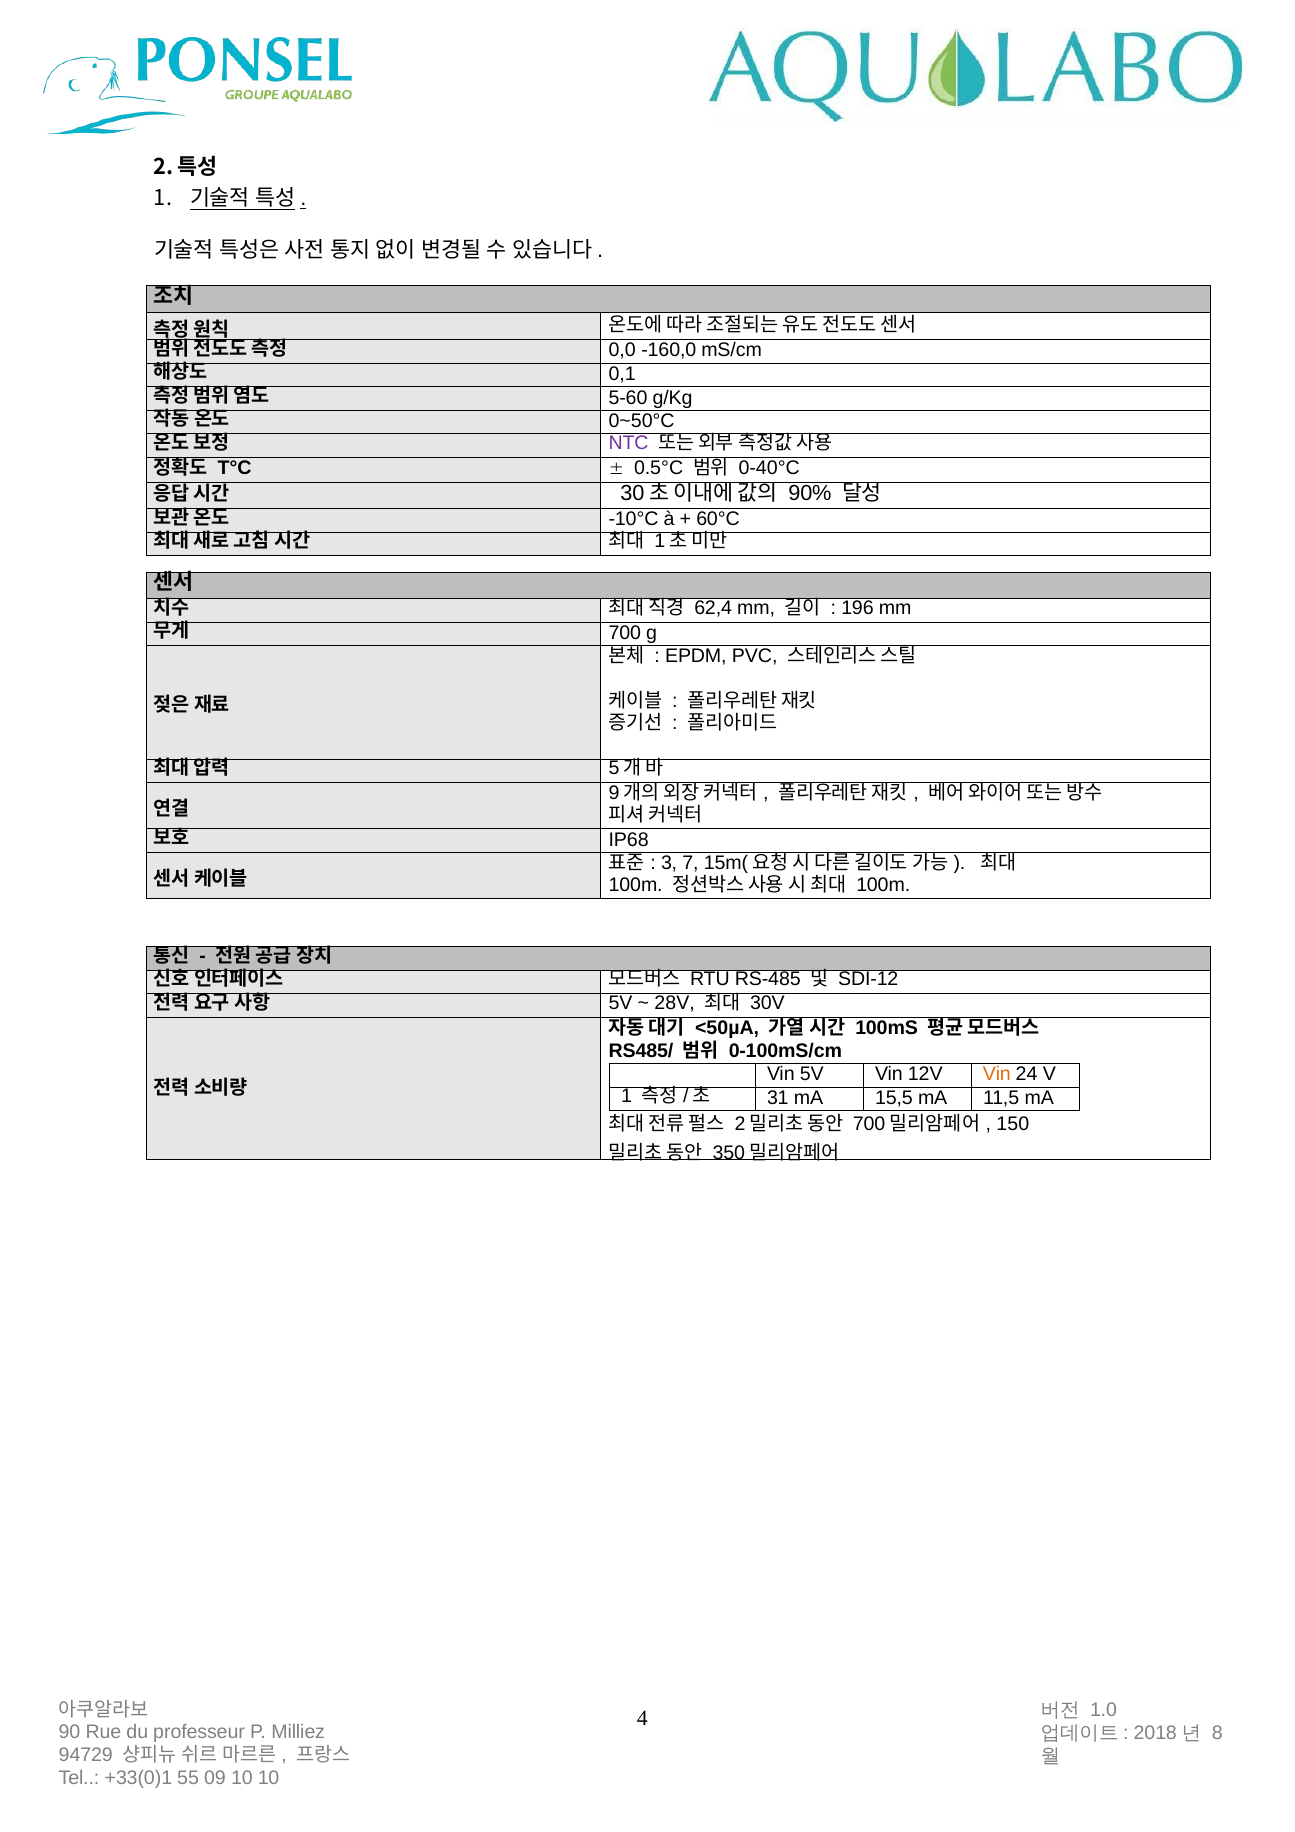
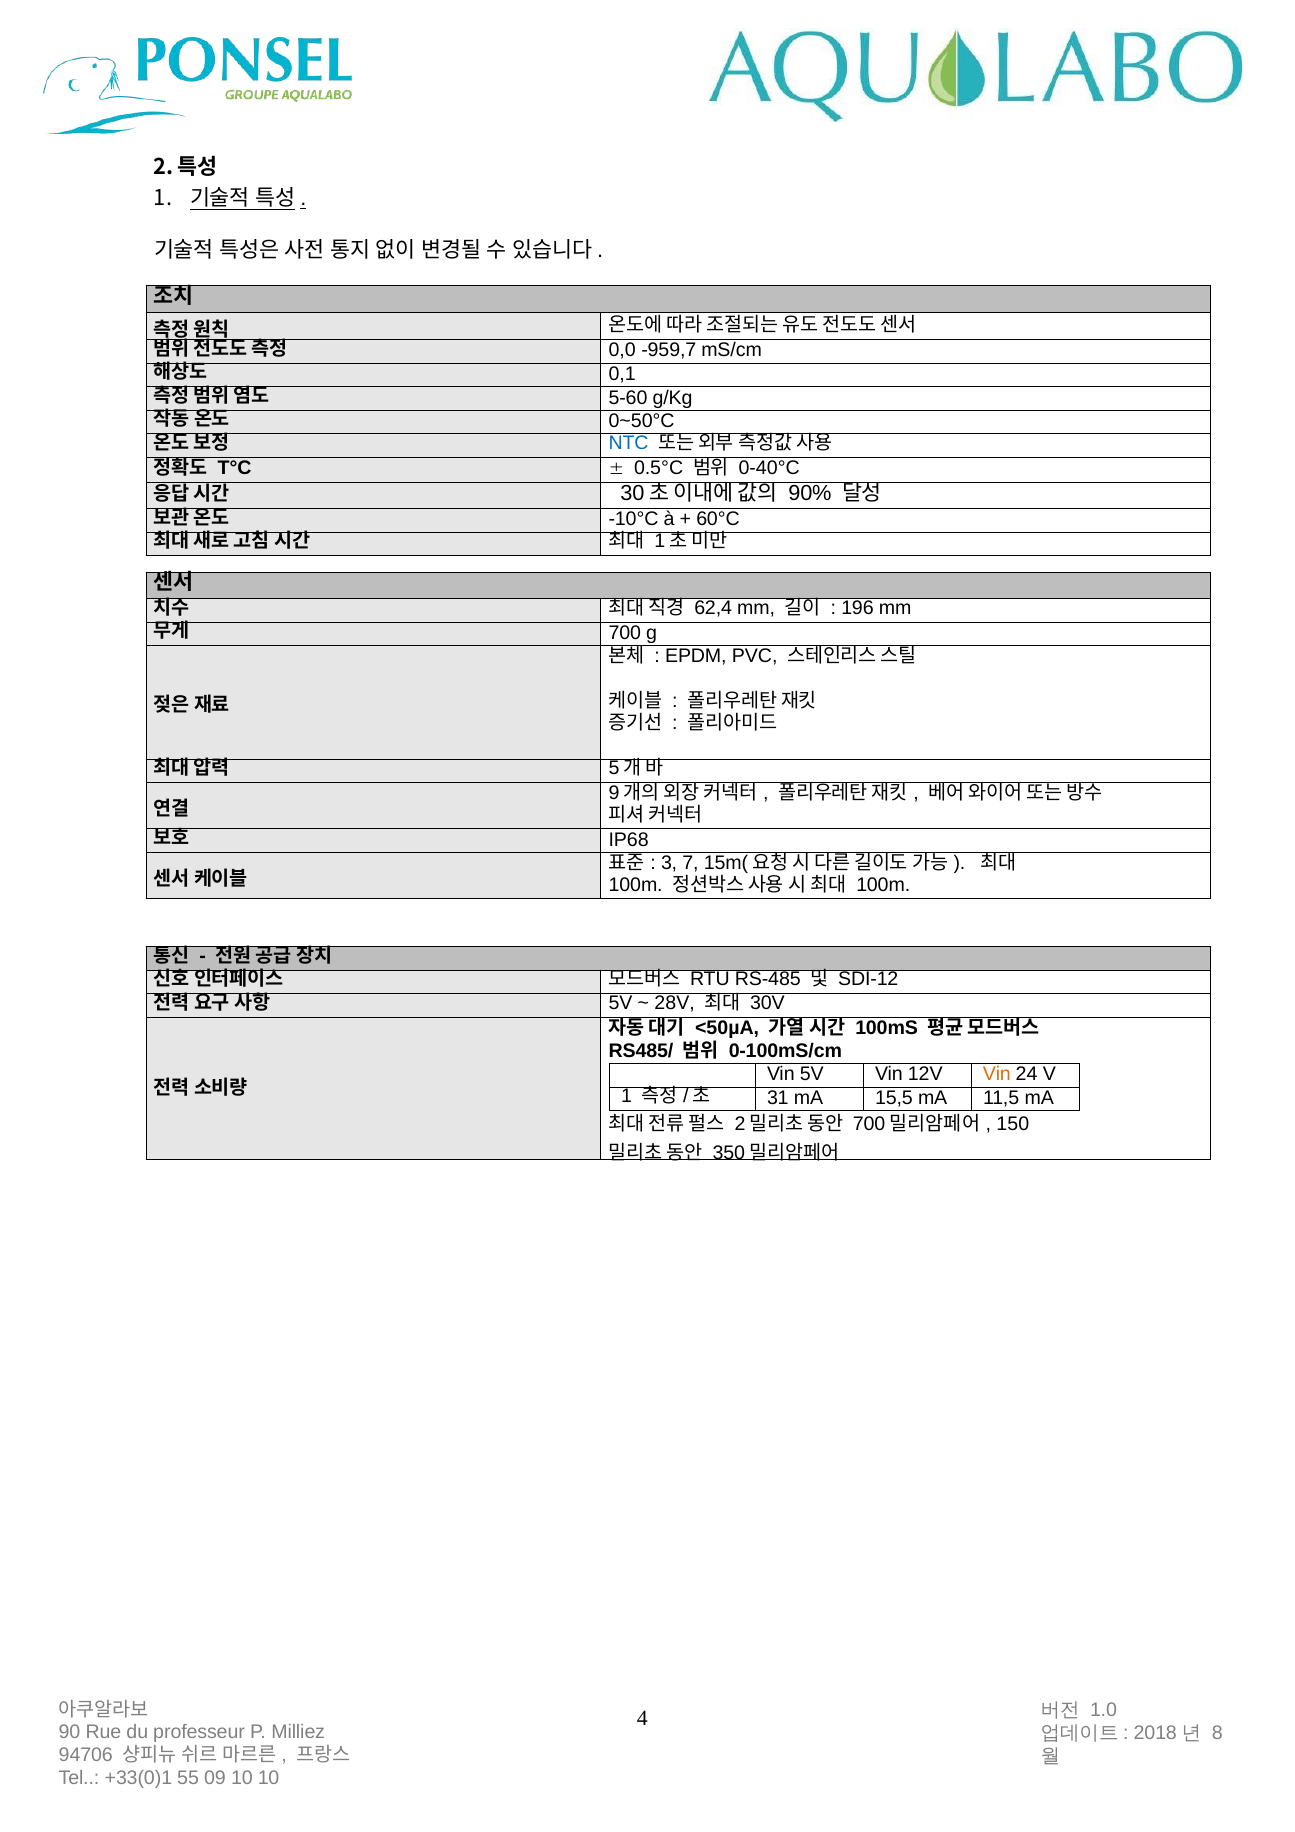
-160,0: -160,0 -> -959,7 (669, 351)
NTC colour: purple -> blue (629, 443)
94729: 94729 -> 94706 (86, 1755)
